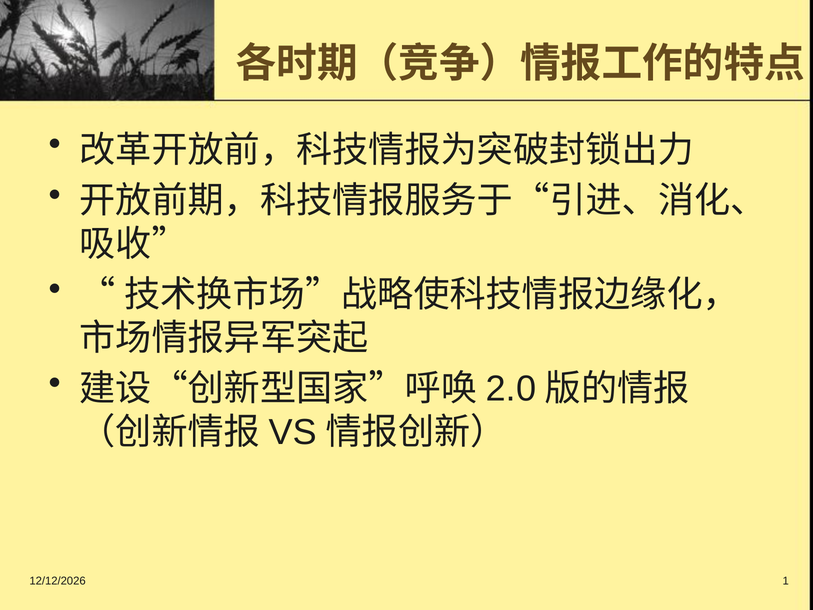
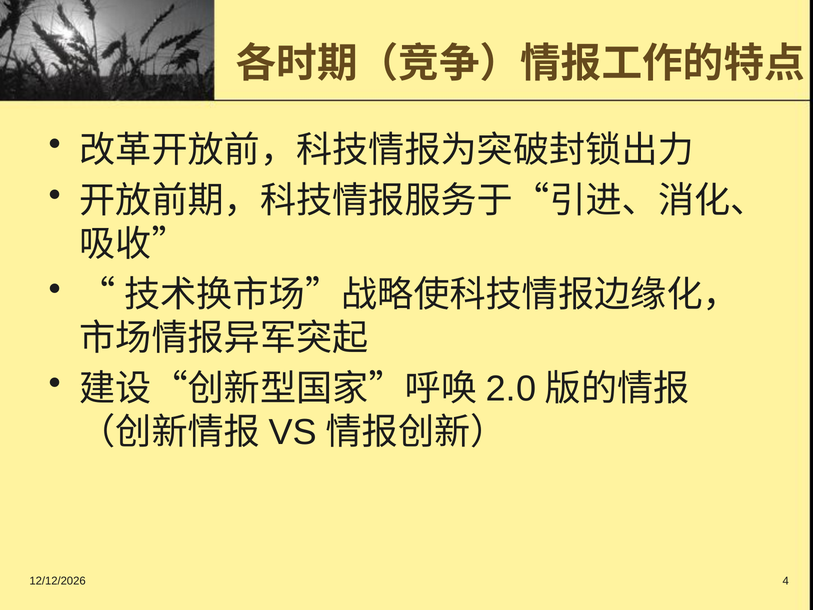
1: 1 -> 4 (786, 581)
